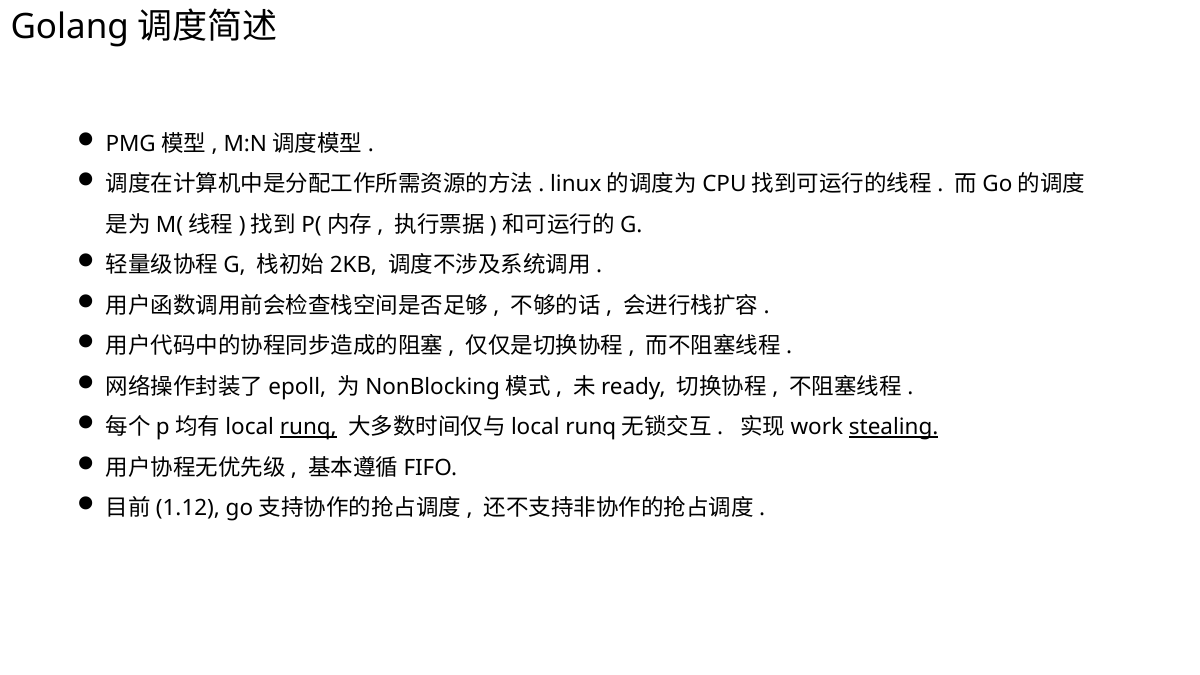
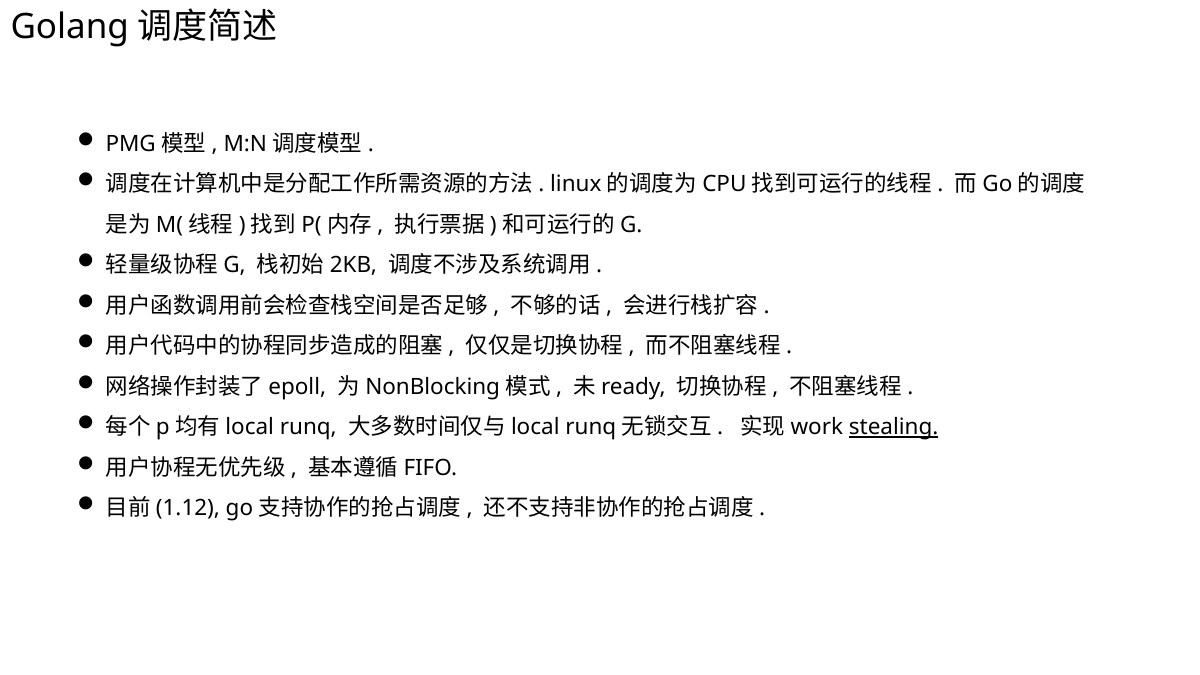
runq underline: present -> none (308, 427)
